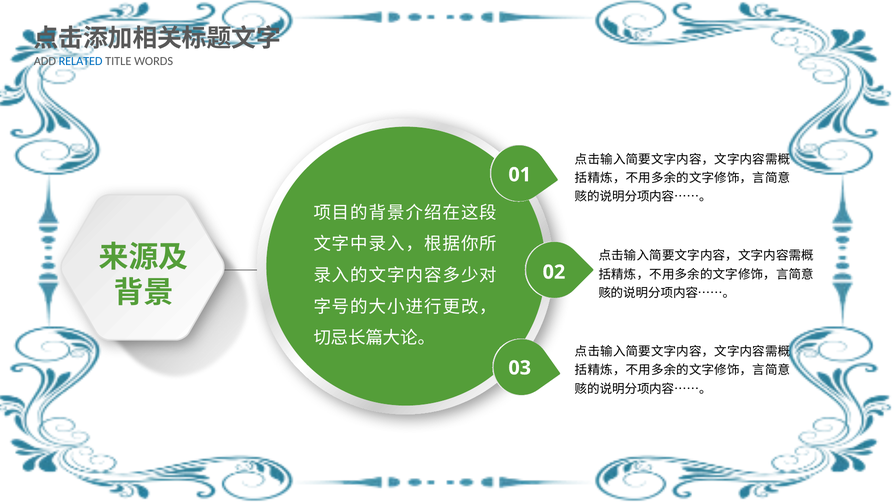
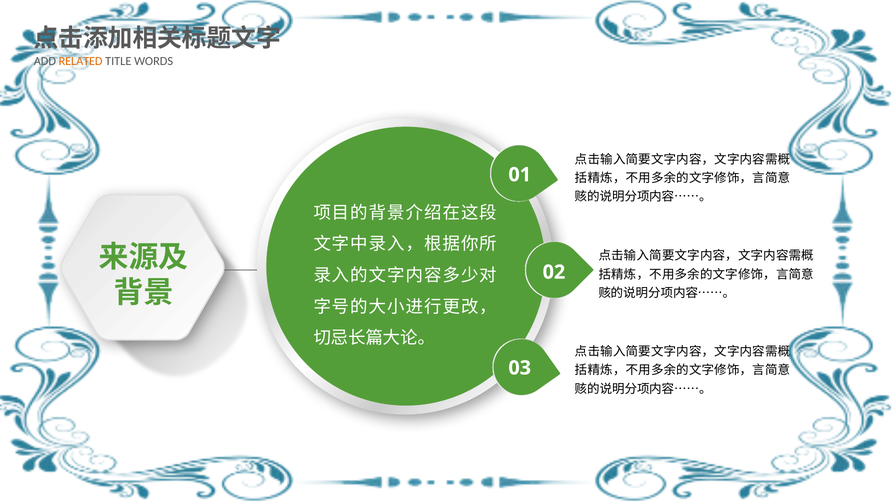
RELATED colour: blue -> orange (81, 61)
